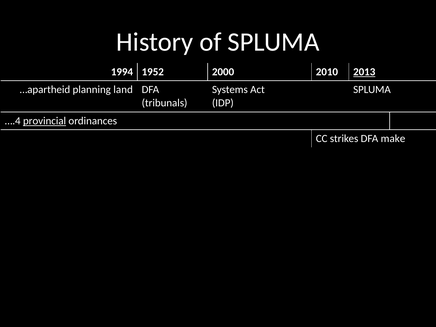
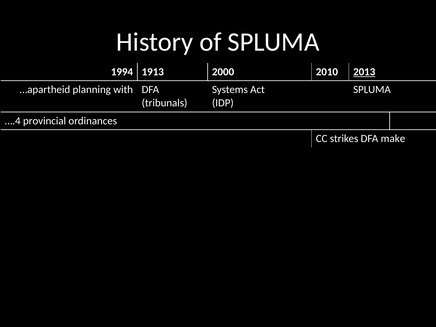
1952: 1952 -> 1913 (153, 72)
land: land -> with (123, 90)
provincial underline: present -> none (45, 121)
